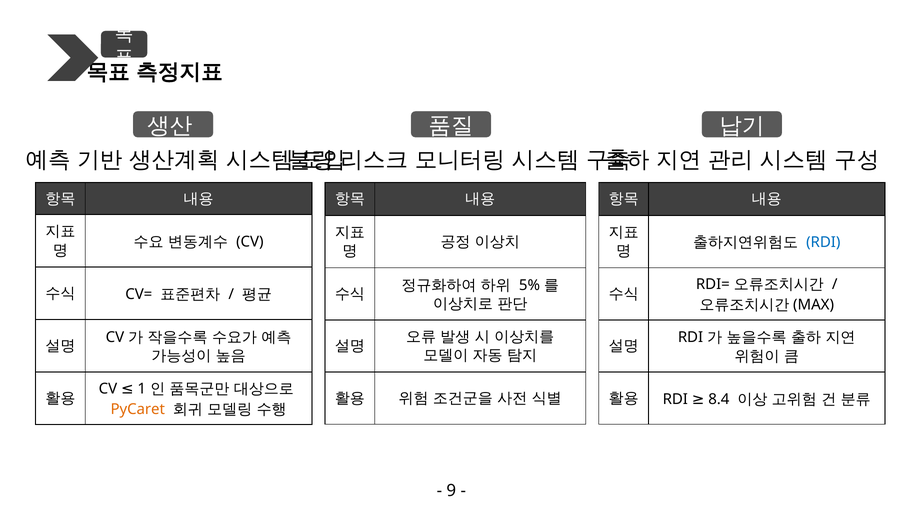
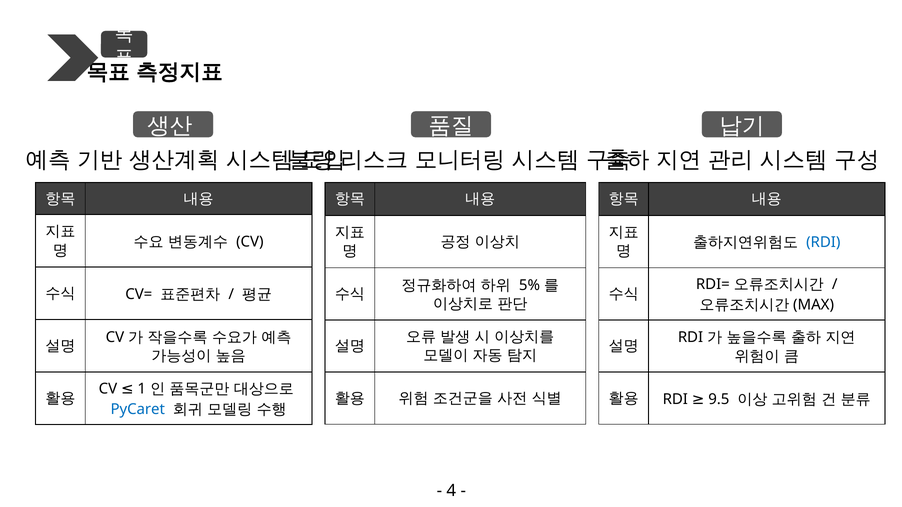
8.4: 8.4 -> 9.5 (719, 399)
PyCaret colour: orange -> blue (138, 409)
9: 9 -> 4 (451, 491)
